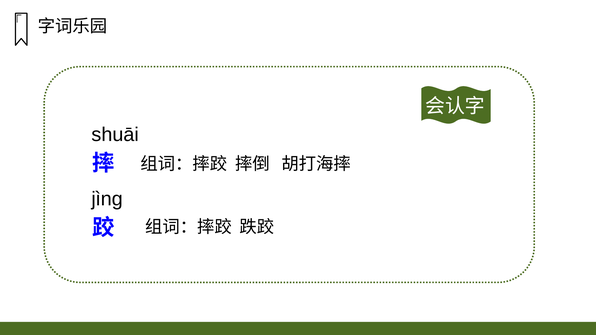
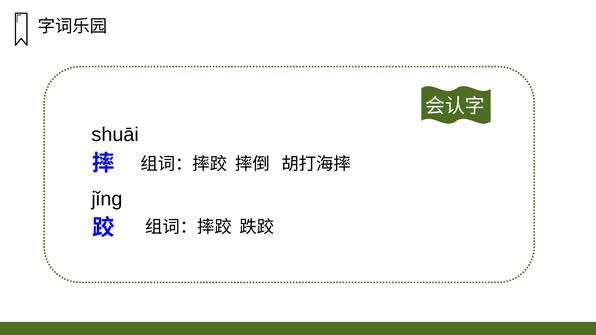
jìnɡ: jìnɡ -> jǐnɡ (107, 199)
